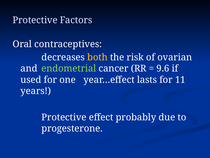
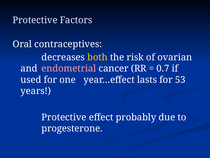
endometrial colour: light green -> pink (69, 68)
9.6: 9.6 -> 0.7 (163, 68)
11: 11 -> 53 (180, 80)
